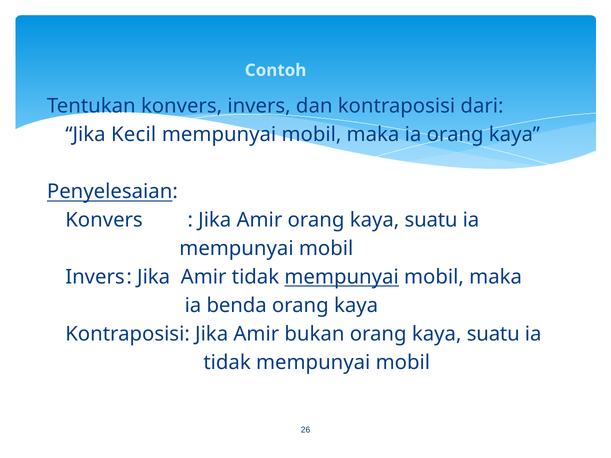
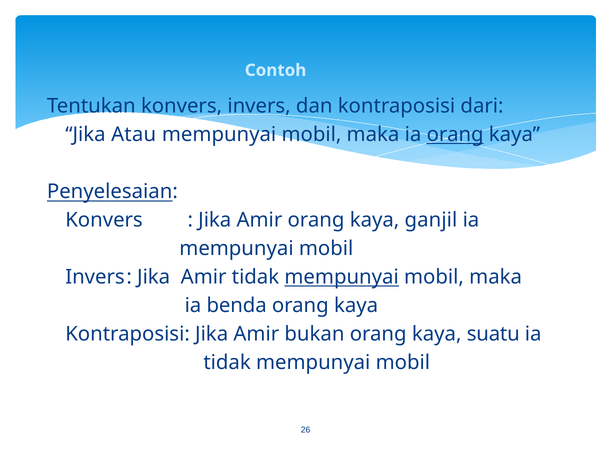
Kecil: Kecil -> Atau (134, 135)
orang underline: none -> present (455, 135)
Amir orang kaya suatu: suatu -> ganjil (431, 220)
